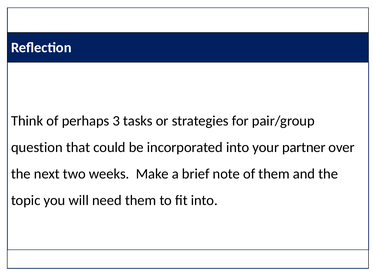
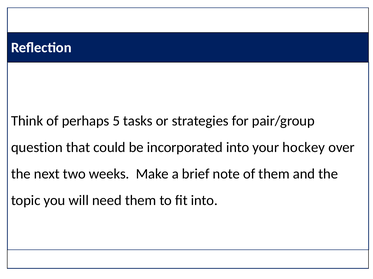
3: 3 -> 5 (116, 121)
partner: partner -> hockey (304, 148)
